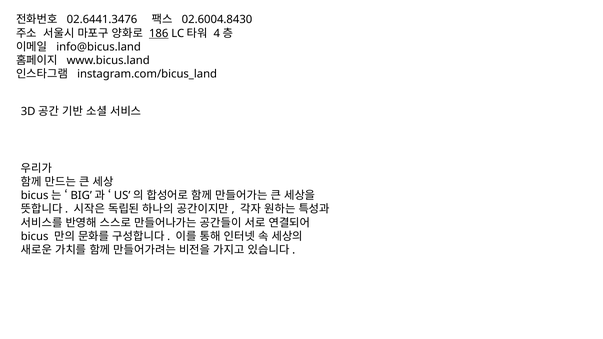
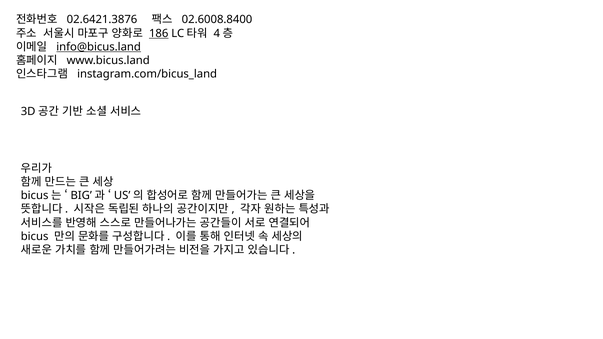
02.6441.3476: 02.6441.3476 -> 02.6421.3876 (102, 20)
02.6004.8430: 02.6004.8430 -> 02.6008.8400 (217, 20)
info@bicus.land underline: none -> present (99, 47)
